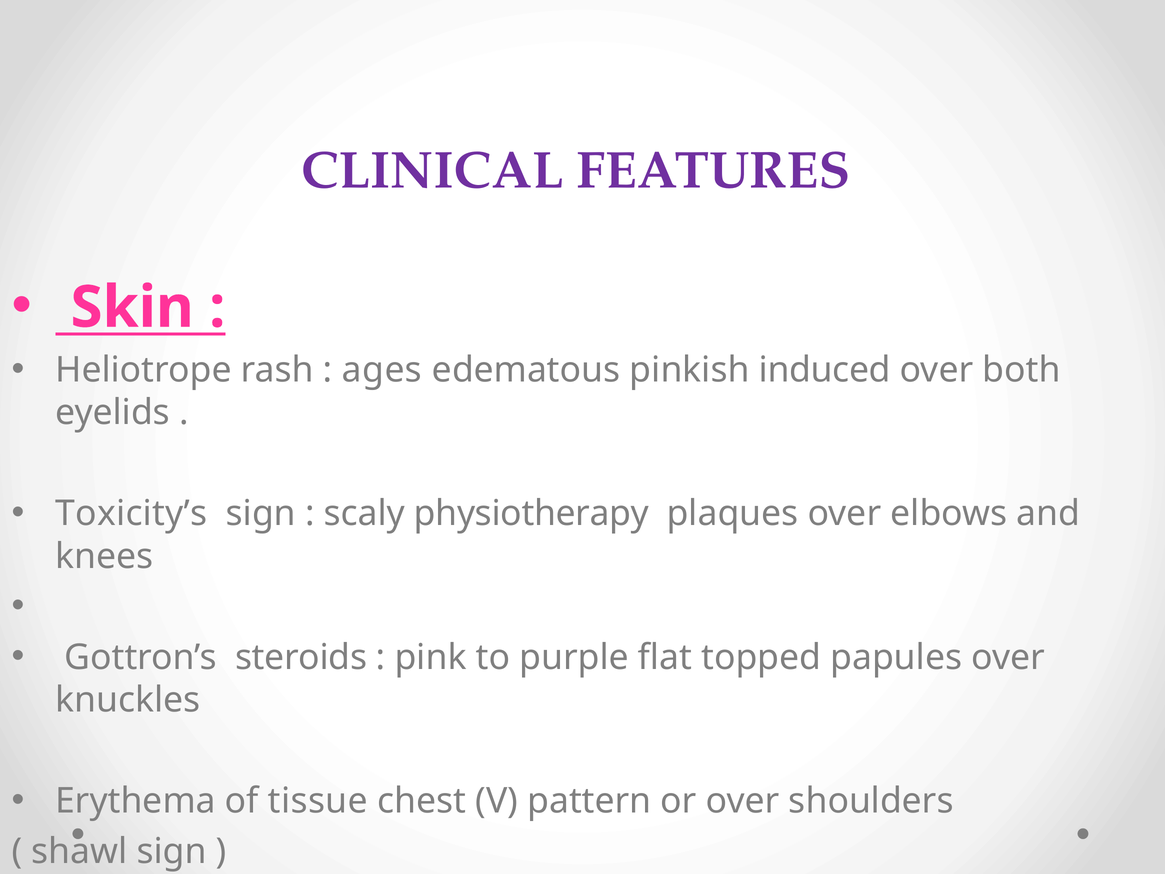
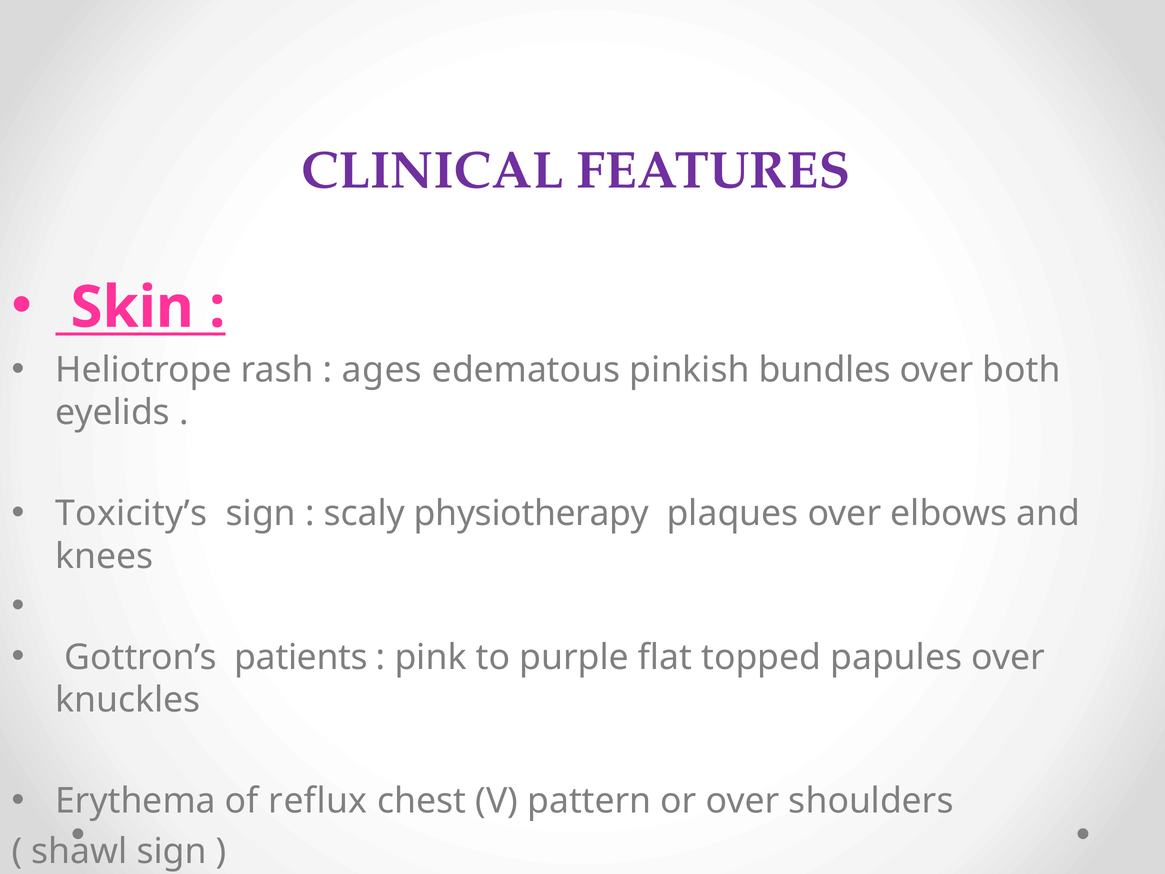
induced: induced -> bundles (825, 370)
steroids: steroids -> patients (301, 657)
tissue: tissue -> reflux (318, 801)
